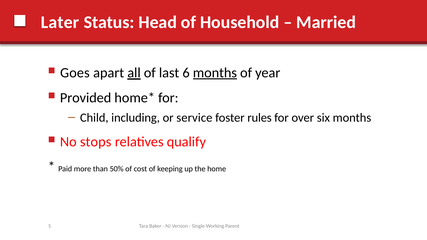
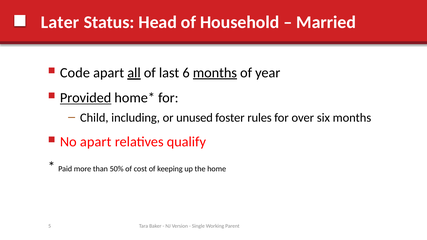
Goes: Goes -> Code (75, 73)
Provided underline: none -> present (86, 98)
service: service -> unused (195, 118)
No stops: stops -> apart (96, 142)
